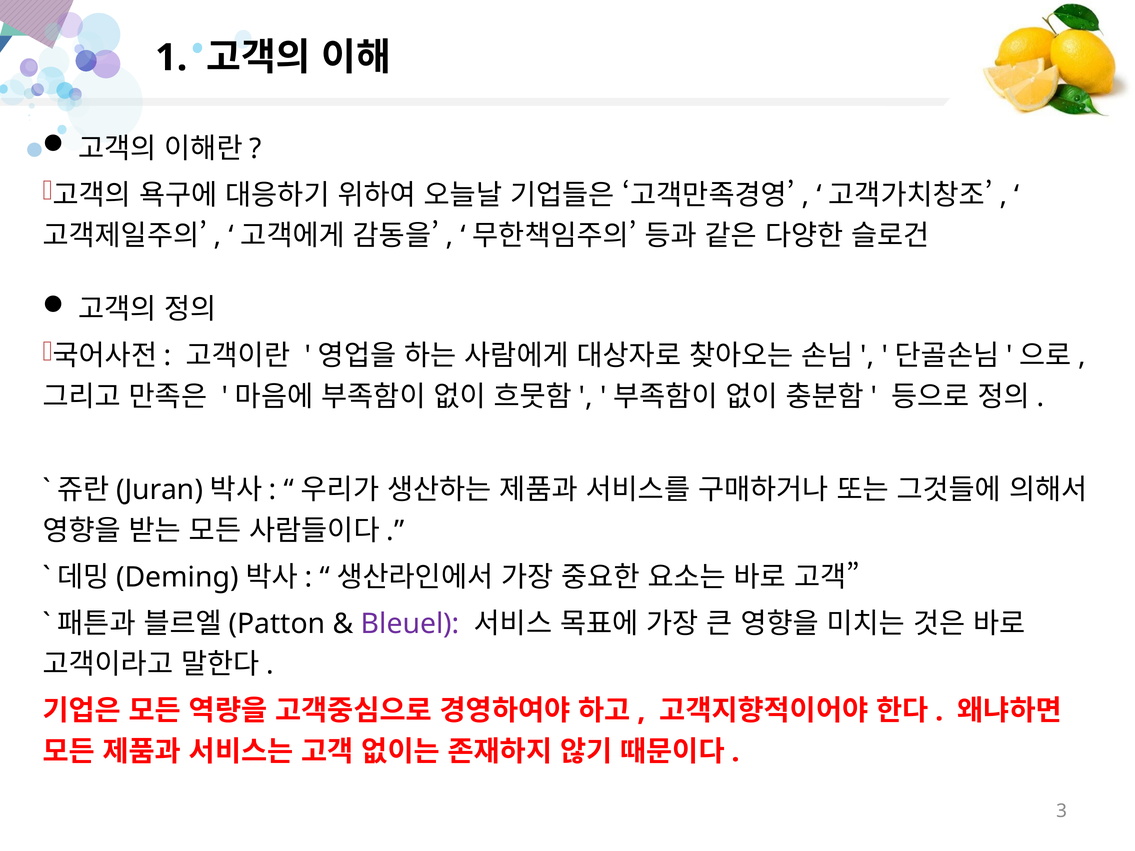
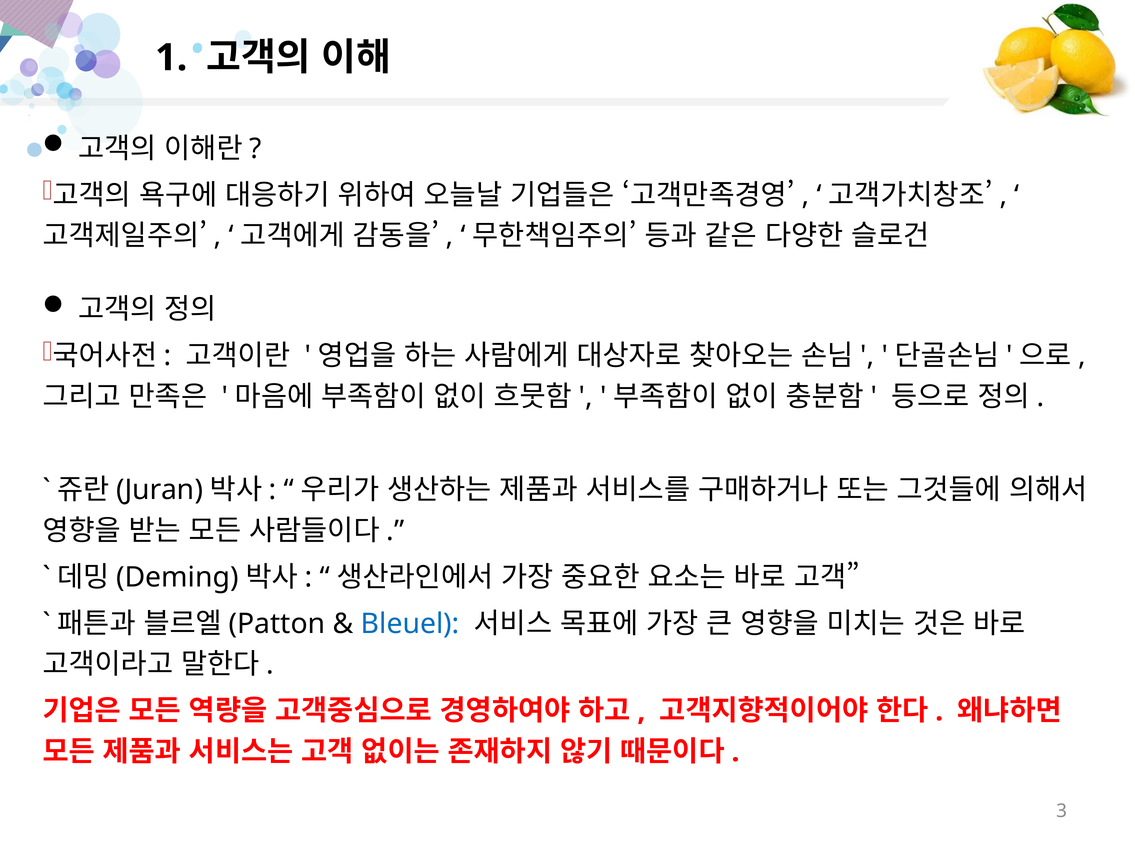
Bleuel colour: purple -> blue (410, 624)
